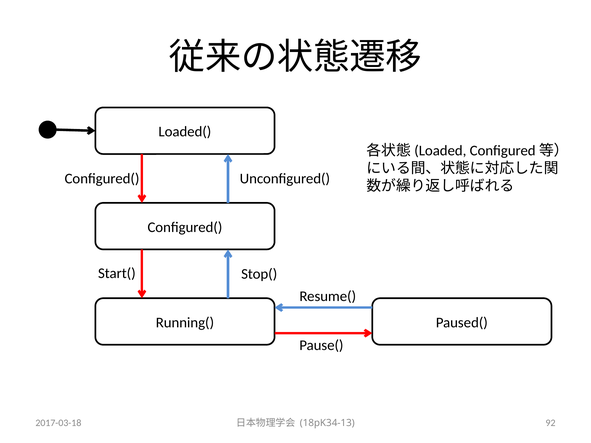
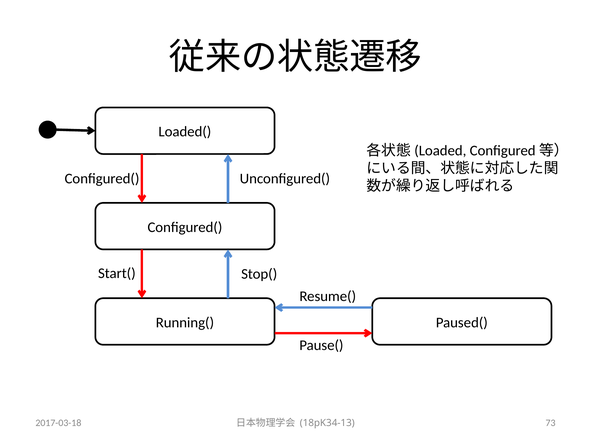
92: 92 -> 73 (551, 423)
